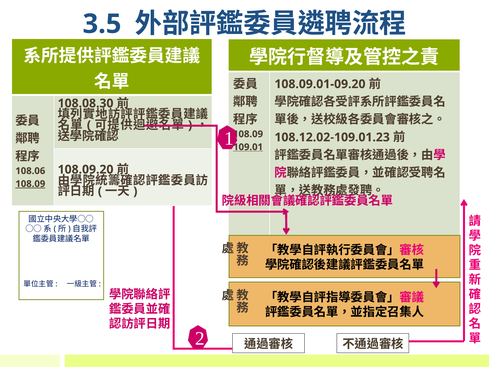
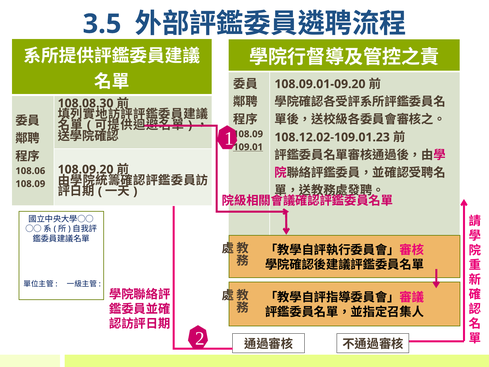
108.09 underline: present -> none (30, 184)
